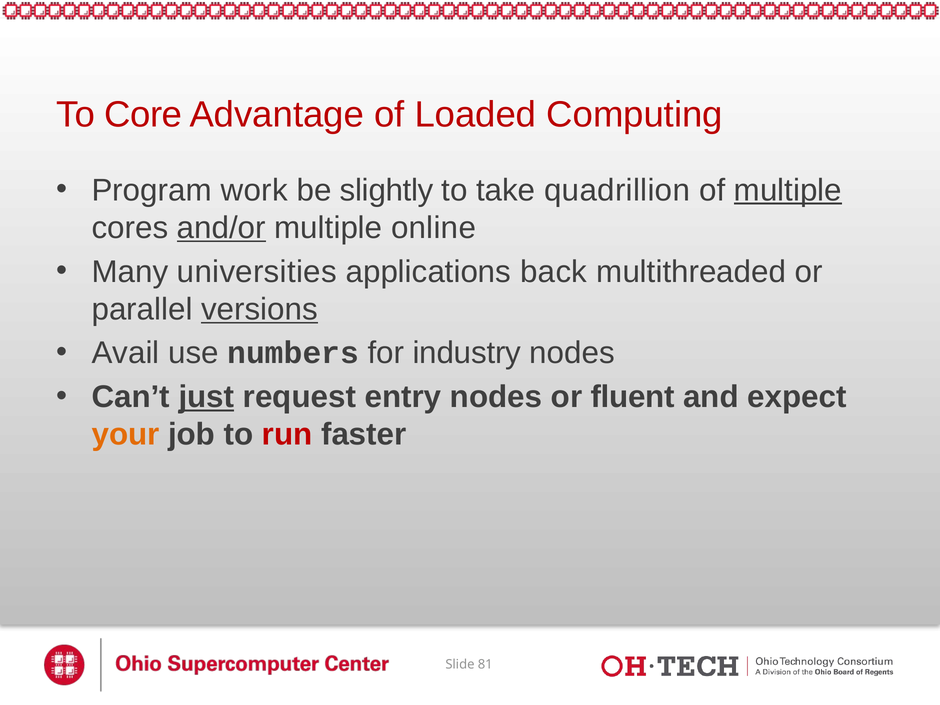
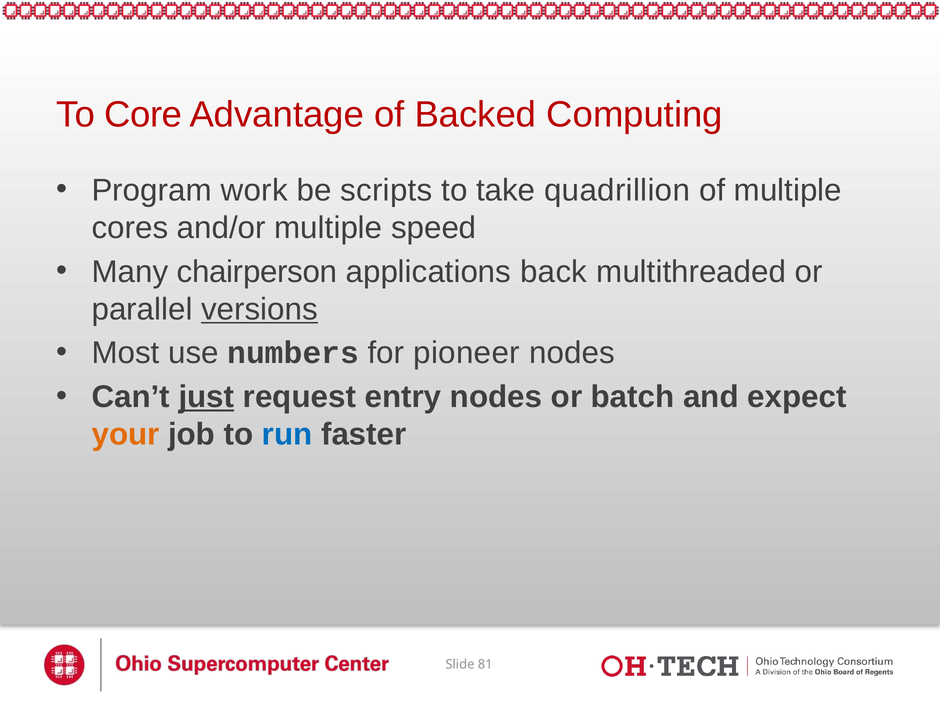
Loaded: Loaded -> Backed (475, 115)
slightly: slightly -> scripts (386, 190)
multiple underline: present -> none (788, 190)
and/or underline: present -> none (221, 228)
online: online -> speed (434, 228)
universities: universities -> chairperson (257, 272)
Avail: Avail -> Most (126, 353)
industry: industry -> pioneer (467, 353)
fluent: fluent -> batch (633, 397)
run colour: red -> blue (287, 435)
